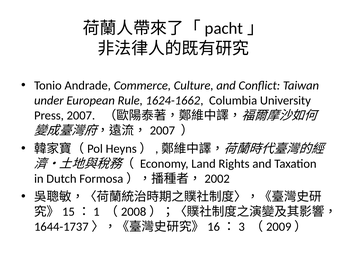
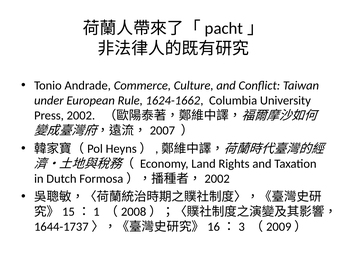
2007: 2007 -> 2002 (81, 115)
